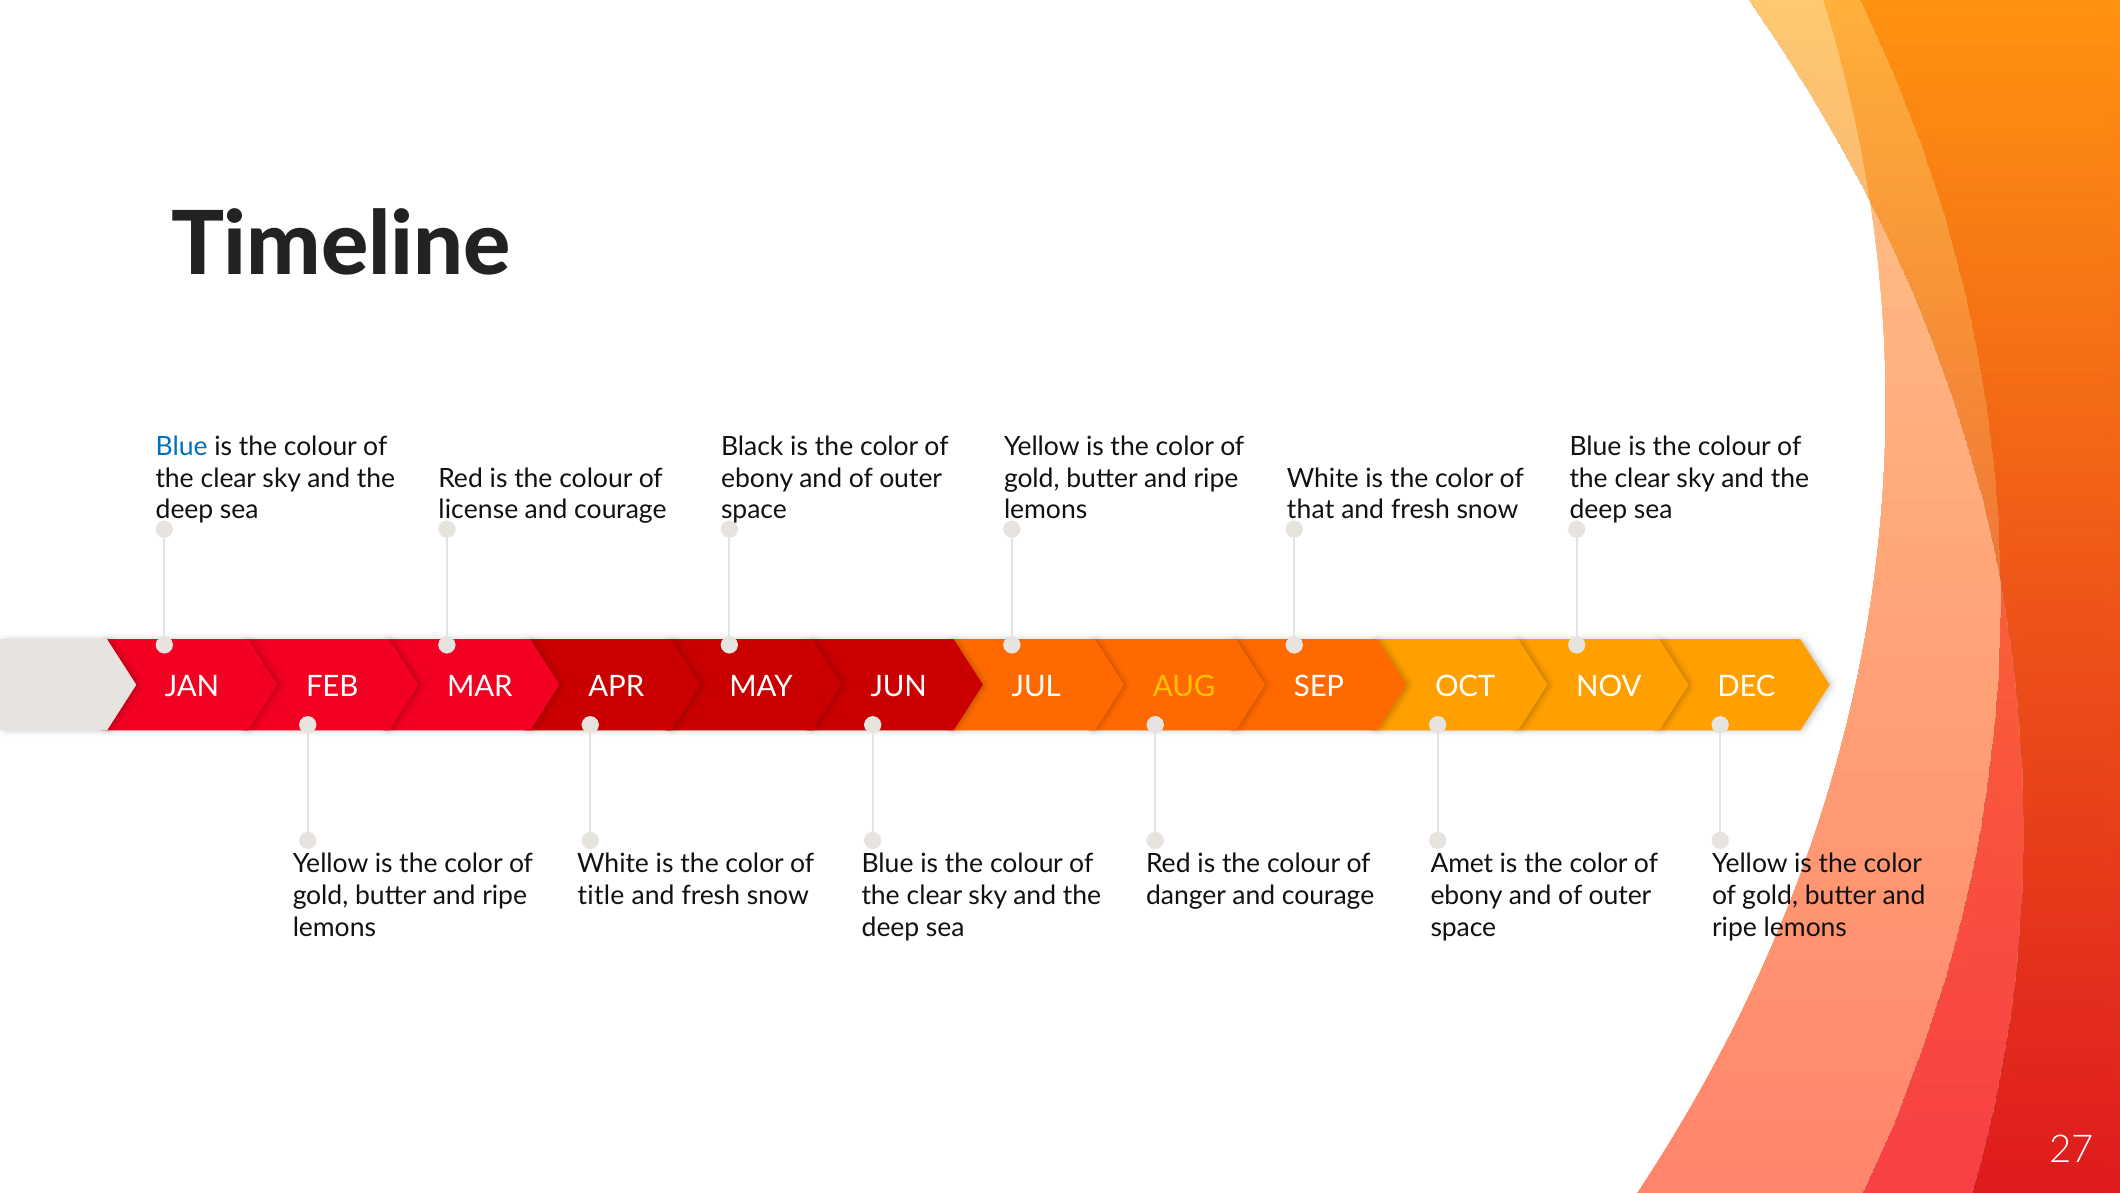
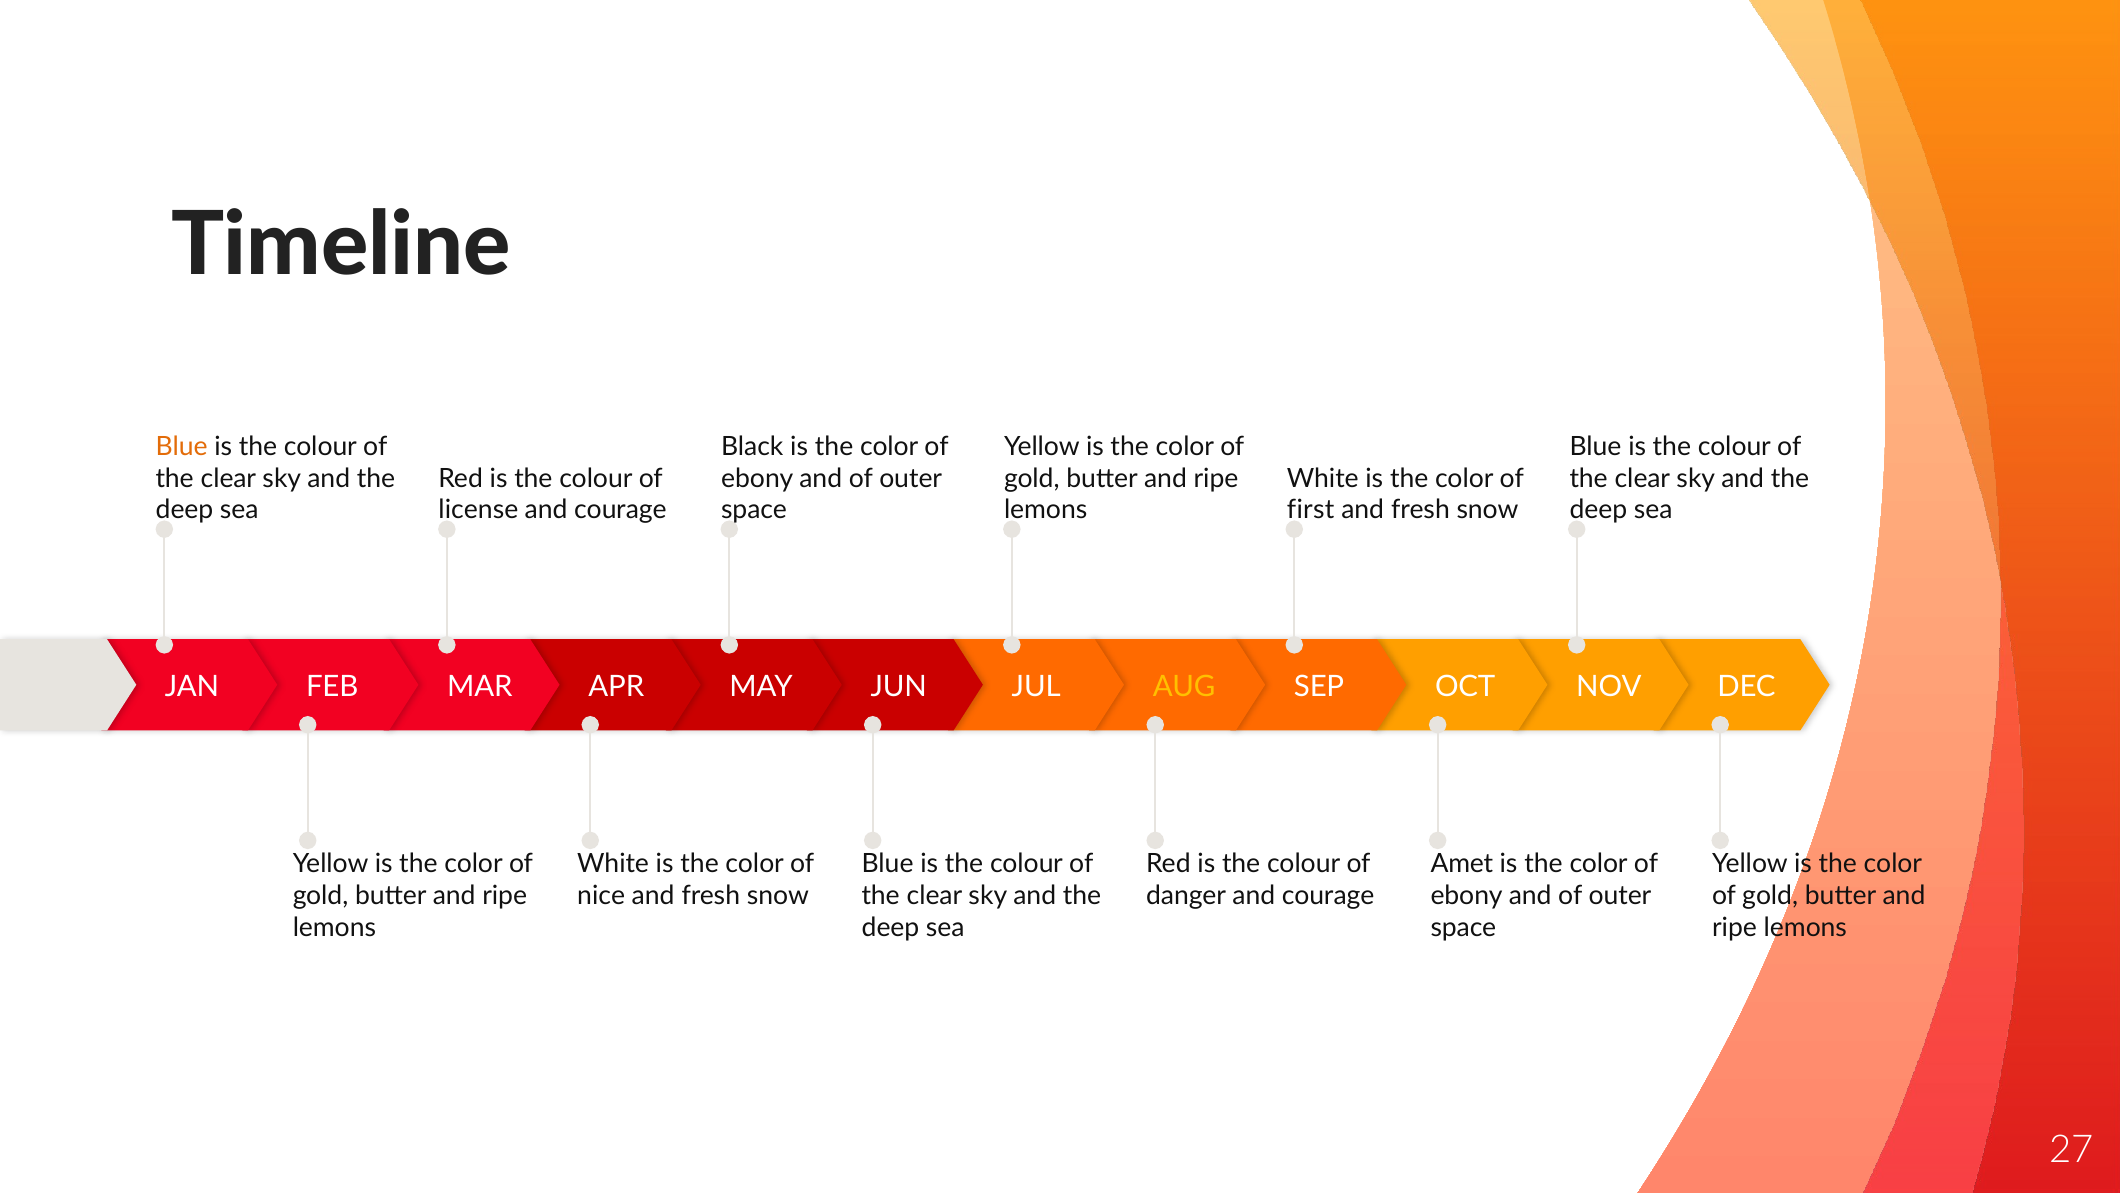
Blue colour: blue -> orange (182, 446)
that: that -> first (1311, 510)
title: title -> nice (601, 895)
